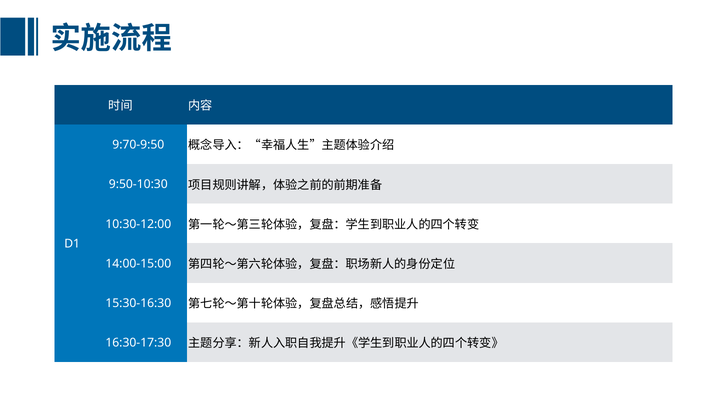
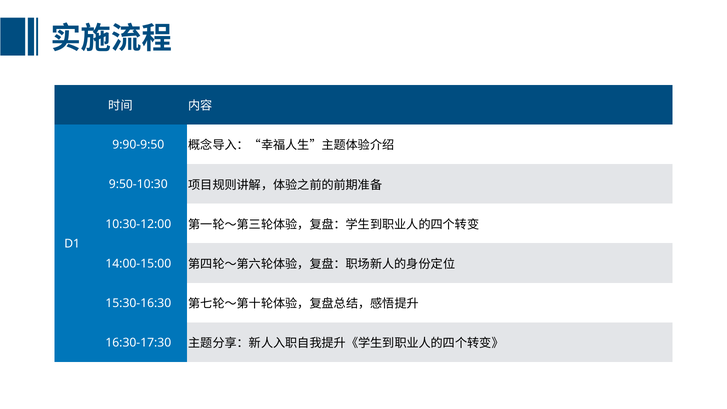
9:70-9:50: 9:70-9:50 -> 9:90-9:50 (138, 145)
